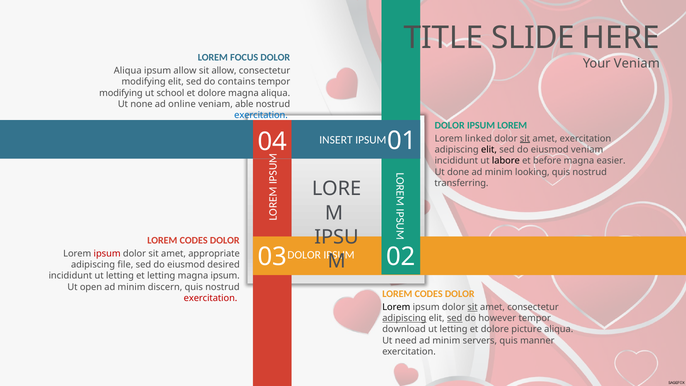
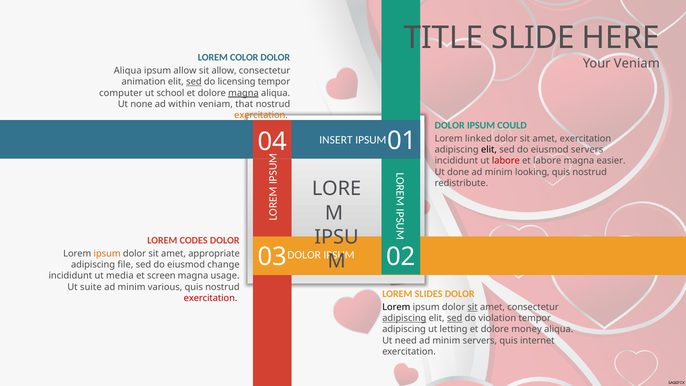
FOCUS: FOCUS -> COLOR (244, 57)
modifying: modifying -> animation (144, 82)
sed underline: none -> present (194, 82)
contains: contains -> licensing (237, 82)
modifying: modifying -> computer (121, 93)
magna underline: none -> present (243, 93)
online: online -> within (182, 104)
able: able -> that (244, 104)
exercitation colour: blue -> orange (261, 115)
IPSUM LOREM: LOREM -> COULD (512, 125)
sit underline: present -> none (525, 138)
eiusmod veniam: veniam -> servers (587, 150)
labore colour: black -> red (506, 161)
et before: before -> labore (547, 161)
transferring: transferring -> redistribute (461, 183)
ipsum colour: red -> orange (107, 254)
desired: desired -> change (224, 265)
incididunt ut letting: letting -> media (120, 276)
et letting: letting -> screen (161, 276)
magna ipsum: ipsum -> usage (225, 276)
open: open -> suite (91, 287)
discern: discern -> various (165, 287)
CODES: CODES -> SLIDES (429, 294)
however: however -> violation (497, 318)
download: download -> adipiscing (404, 329)
picture: picture -> money (527, 329)
manner: manner -> internet (537, 340)
